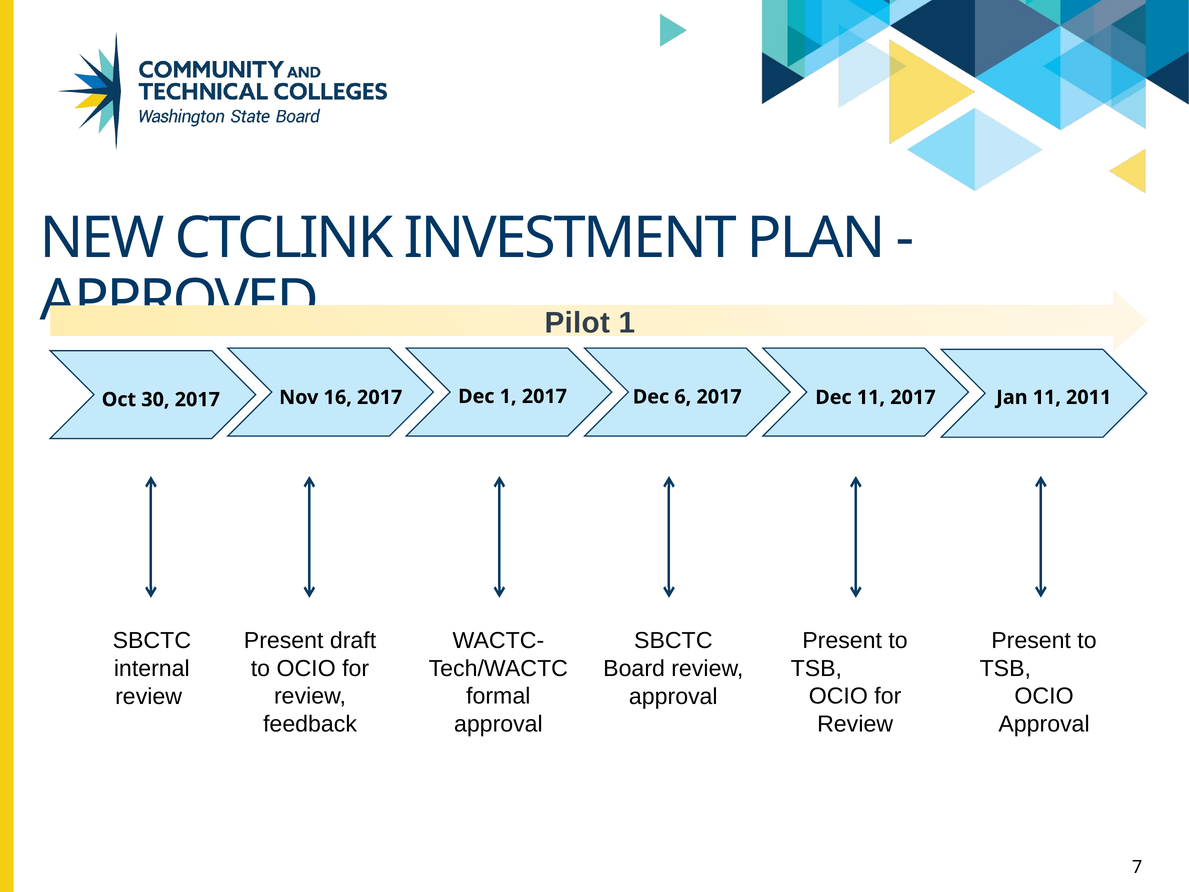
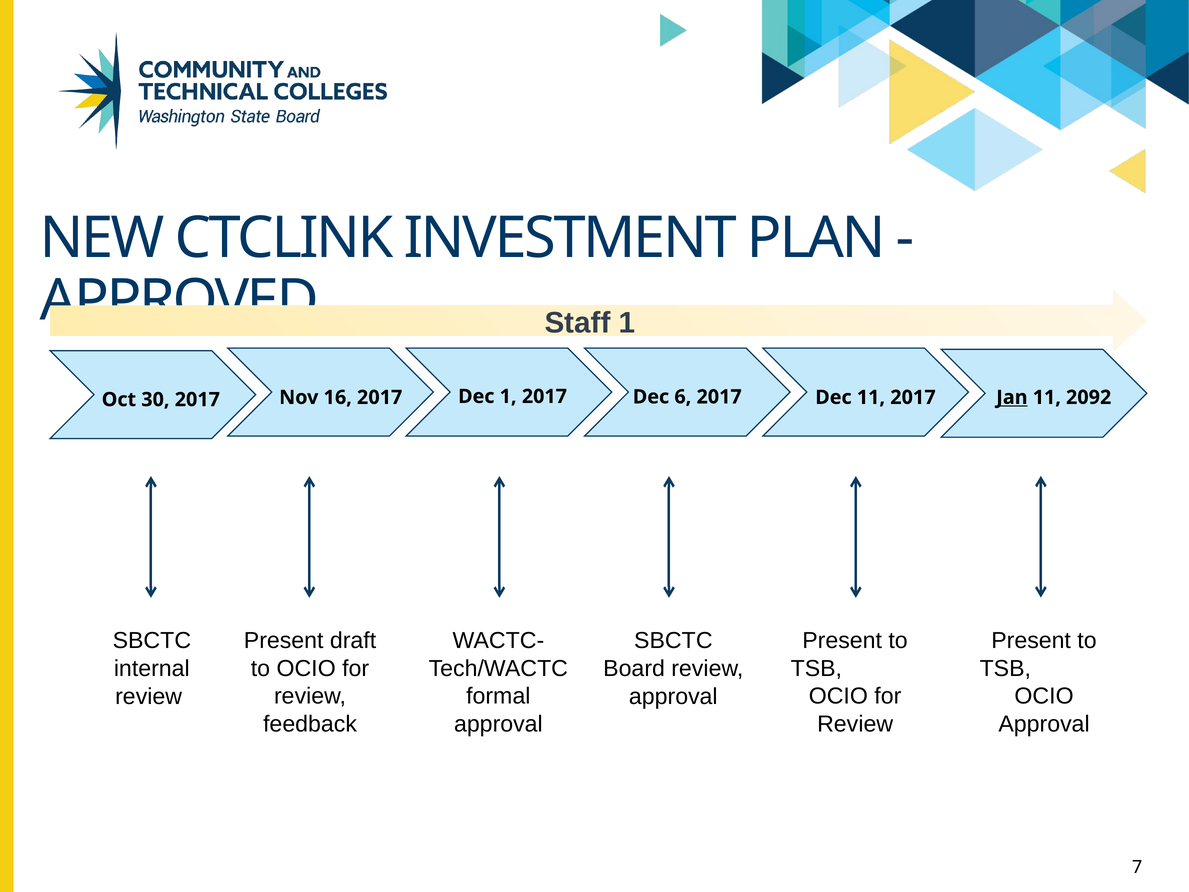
Pilot: Pilot -> Staff (578, 323)
Jan underline: none -> present (1012, 397)
2011: 2011 -> 2092 (1089, 397)
